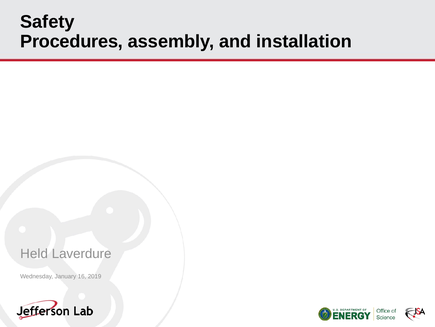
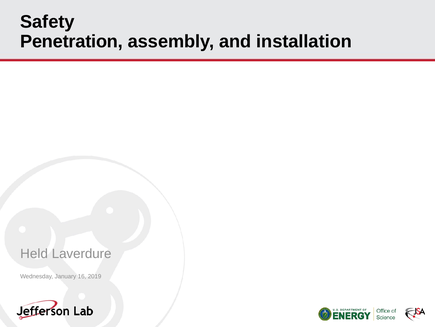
Procedures: Procedures -> Penetration (72, 41)
